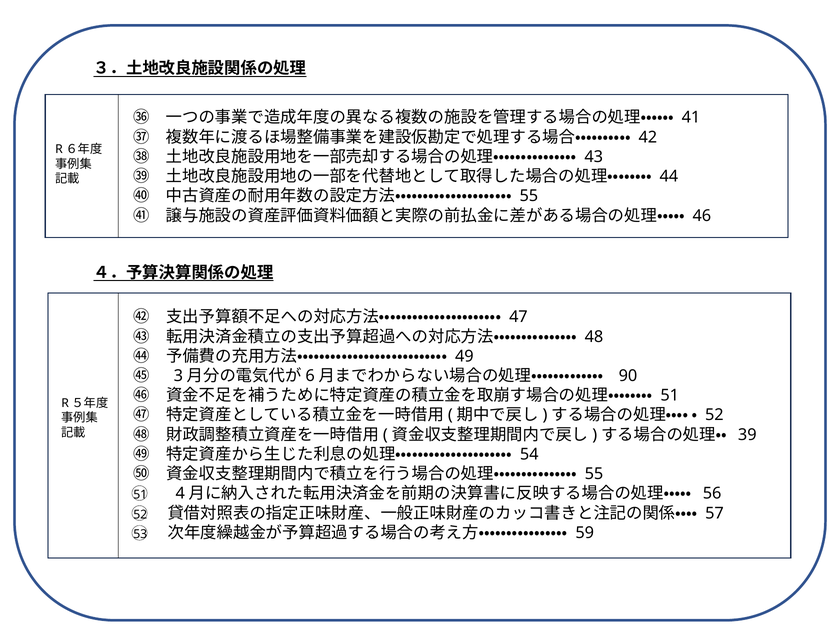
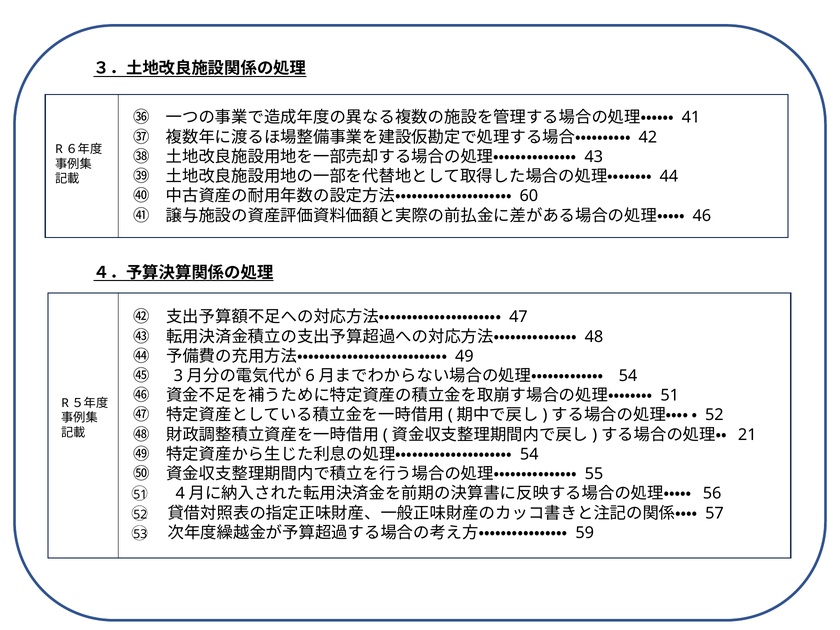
55: 55 -> 60 (529, 196)
90: 90 -> 54 (628, 376)
39: 39 -> 21 (747, 435)
